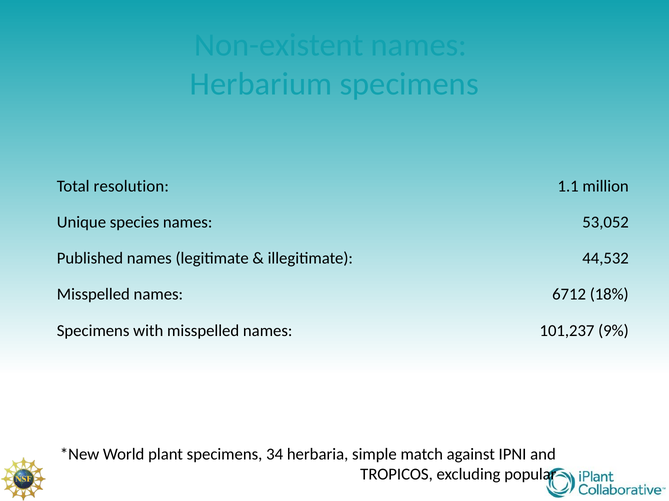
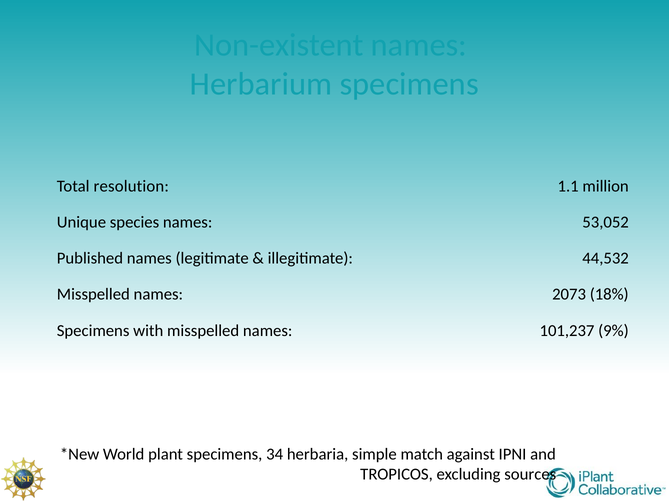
6712: 6712 -> 2073 (569, 295)
popular: popular -> sources (530, 475)
